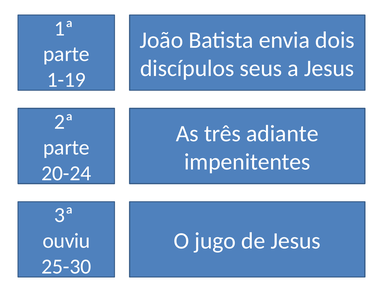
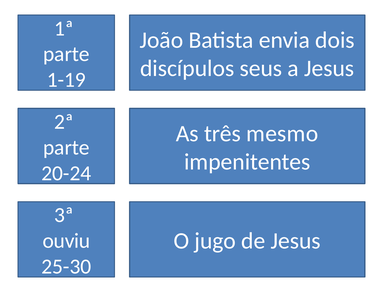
adiante: adiante -> mesmo (282, 134)
